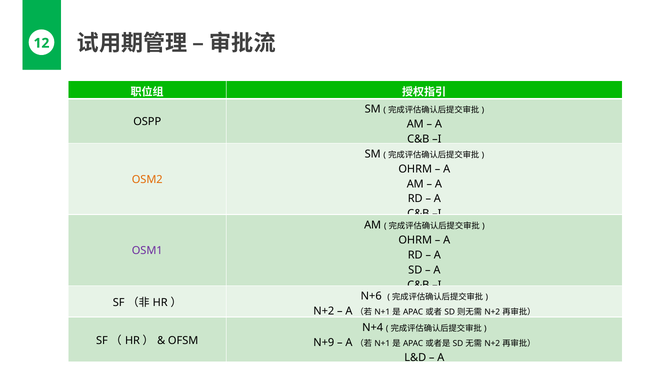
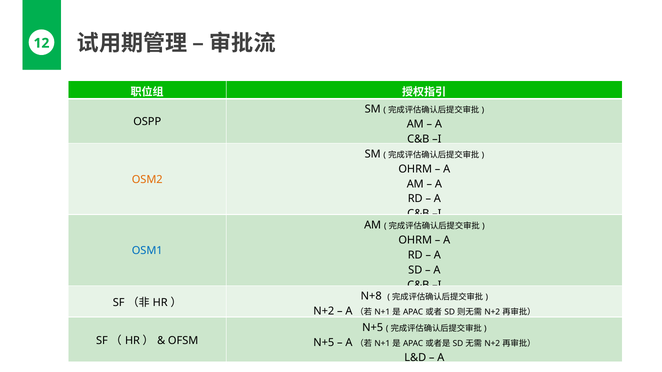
OSM1 colour: purple -> blue (147, 251)
N+6: N+6 -> N+8 (371, 296)
N+4: N+4 -> N+5 (373, 328)
N+9: N+9 -> N+5 (324, 343)
